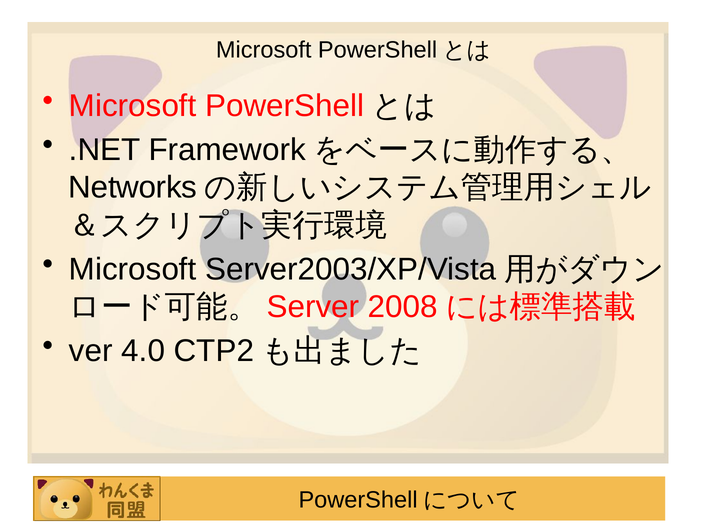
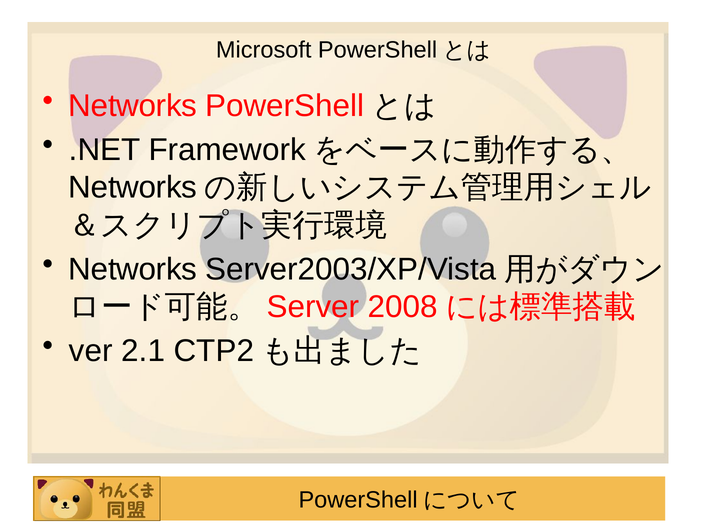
Microsoft: Microsoft -> Networks (133, 106)
Microsoft: Microsoft -> Networks (133, 269)
4.0: 4.0 -> 2.1 (143, 351)
